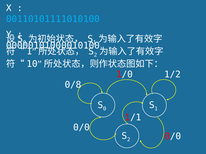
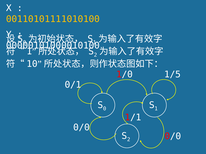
00110101111010100 colour: light blue -> yellow (53, 19)
1/2: 1/2 -> 1/5 (173, 75)
0/8: 0/8 -> 0/1 (73, 85)
